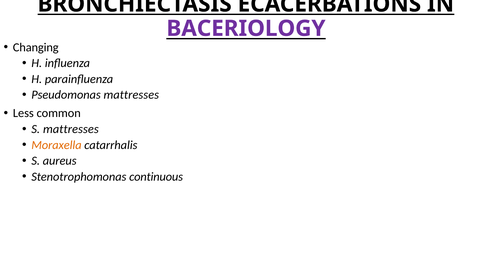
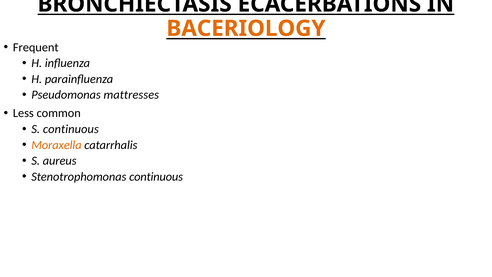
BACERIOLOGY colour: purple -> orange (246, 28)
Changing: Changing -> Frequent (36, 47)
S mattresses: mattresses -> continuous (71, 129)
